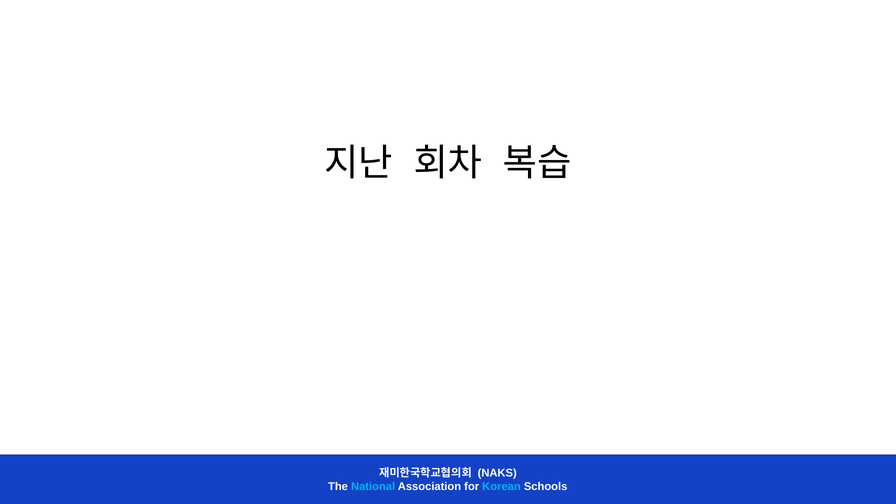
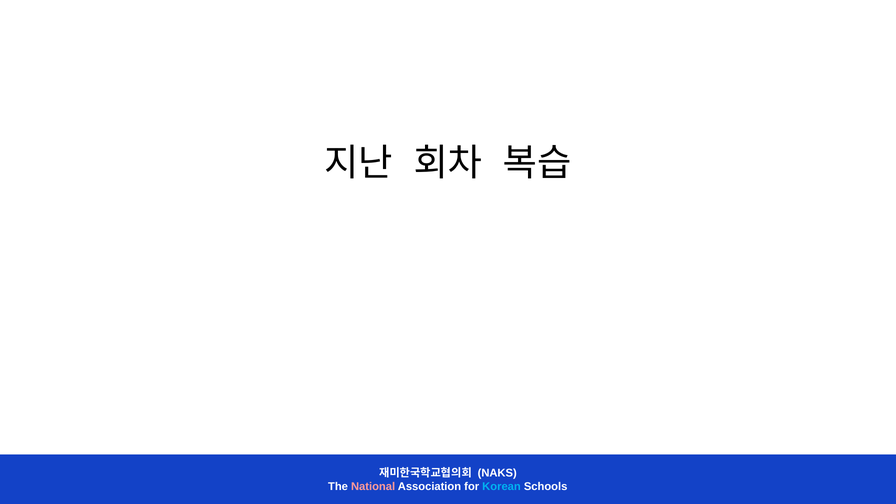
National colour: light blue -> pink (373, 487)
